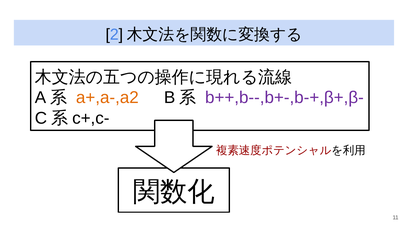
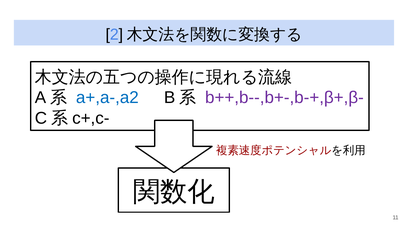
a+,a-,a2 colour: orange -> blue (107, 97)
